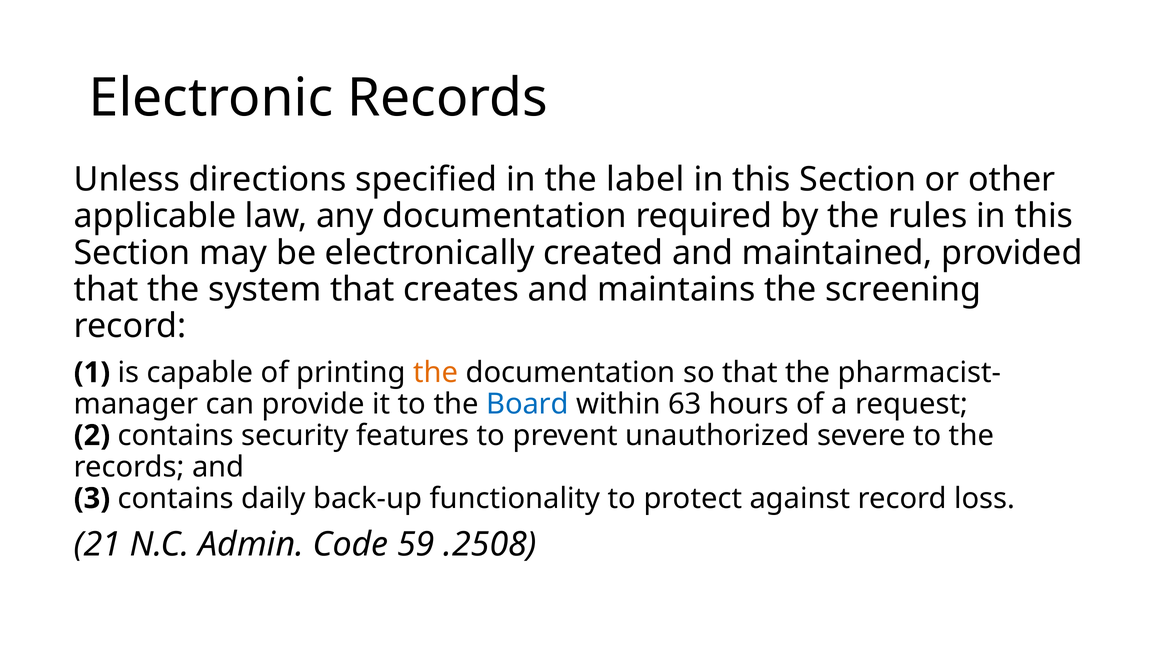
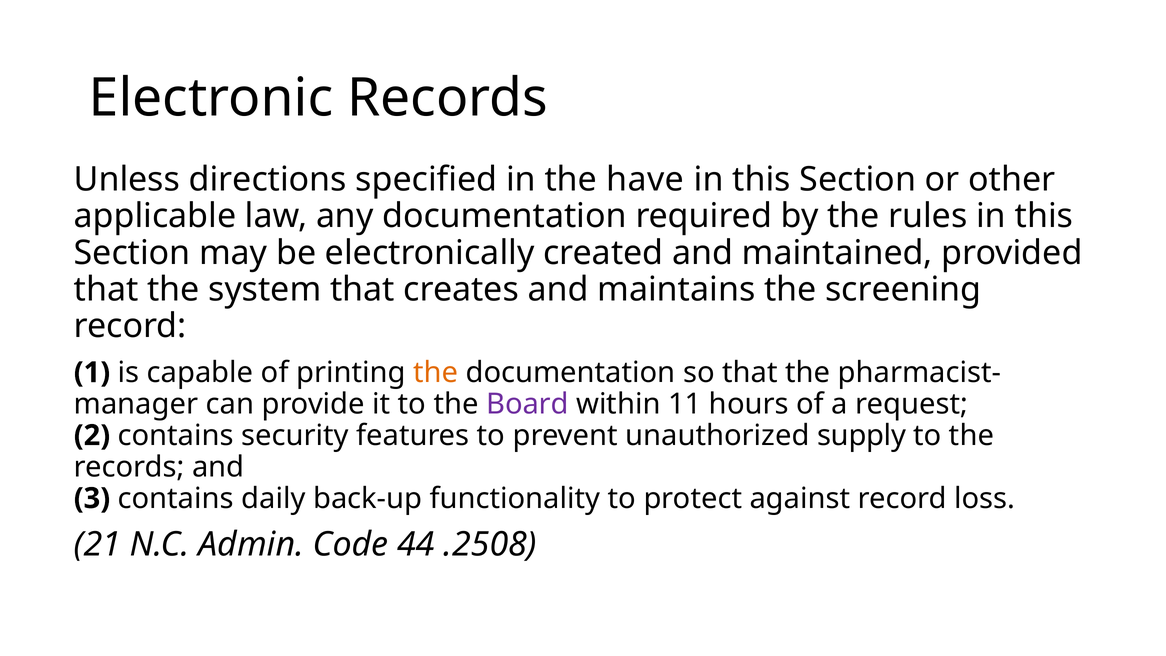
label: label -> have (645, 179)
Board colour: blue -> purple (527, 404)
63: 63 -> 11 (685, 404)
severe: severe -> supply (861, 435)
59: 59 -> 44 (416, 544)
